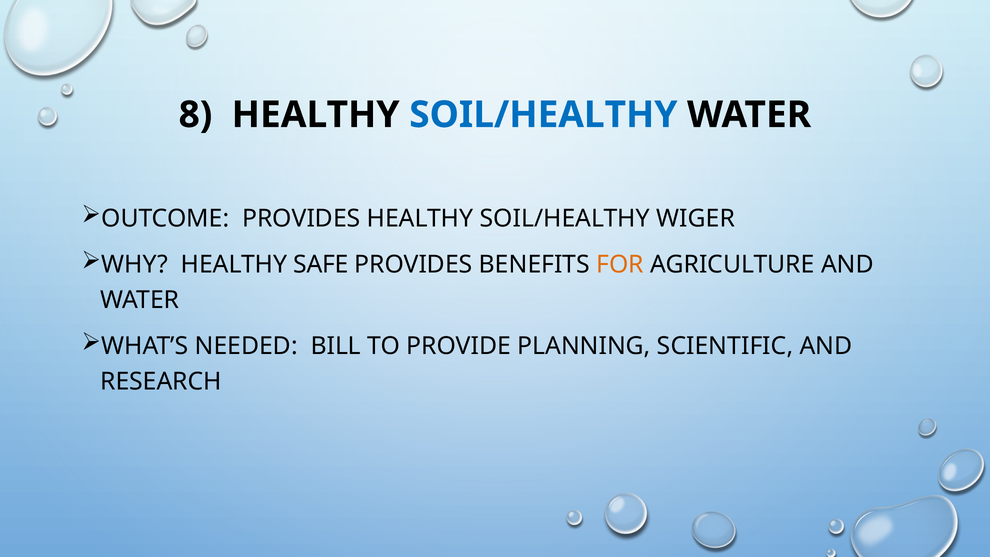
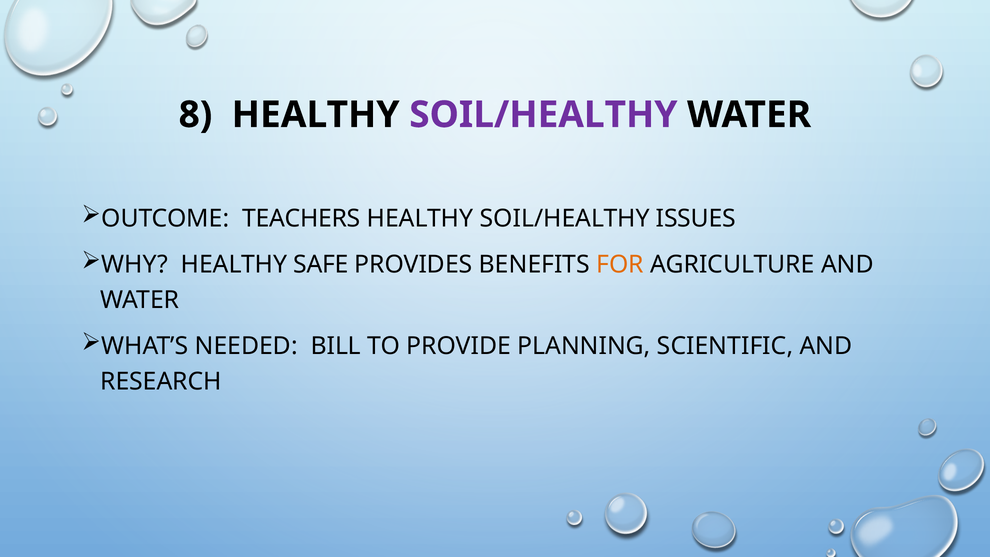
SOIL/HEALTHY colour: blue -> purple (543, 115)
OUTCOME PROVIDES: PROVIDES -> TEACHERS (301, 218)
WIGER: WIGER -> ISSUES (696, 218)
